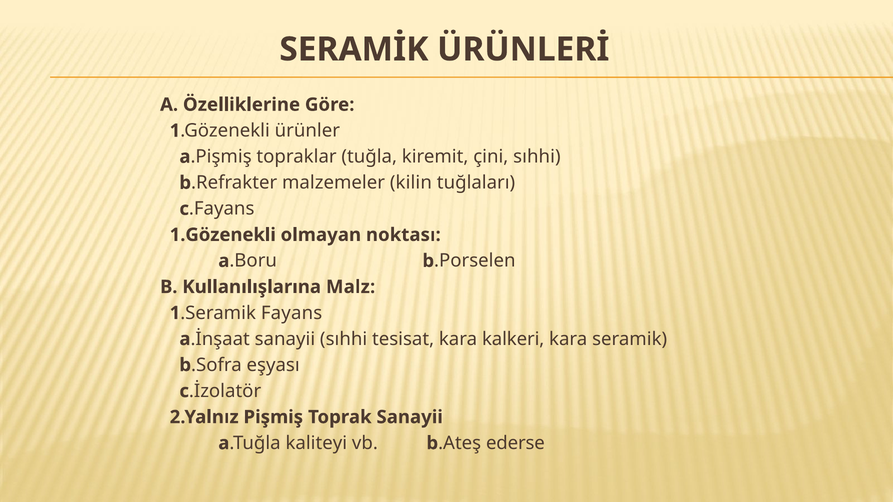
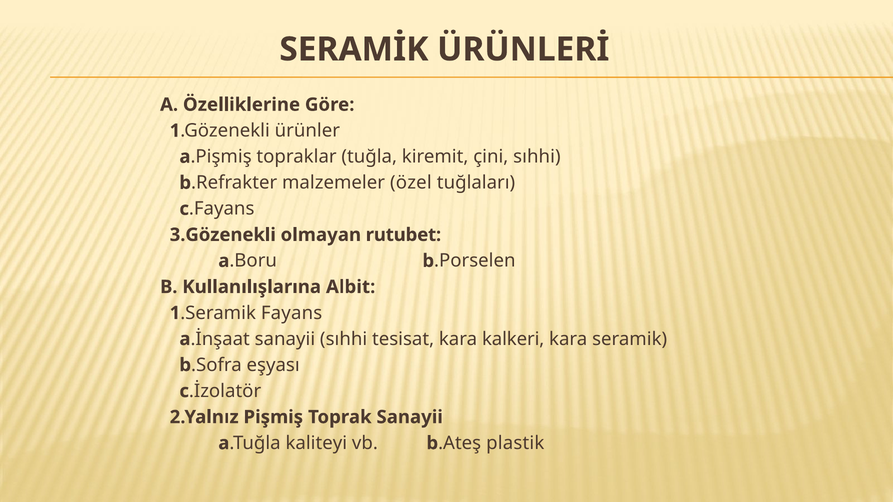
kilin: kilin -> özel (411, 183)
1.Gözenekli: 1.Gözenekli -> 3.Gözenekli (223, 235)
noktası: noktası -> rutubet (403, 235)
Malz: Malz -> Albit (351, 287)
ederse: ederse -> plastik (515, 443)
